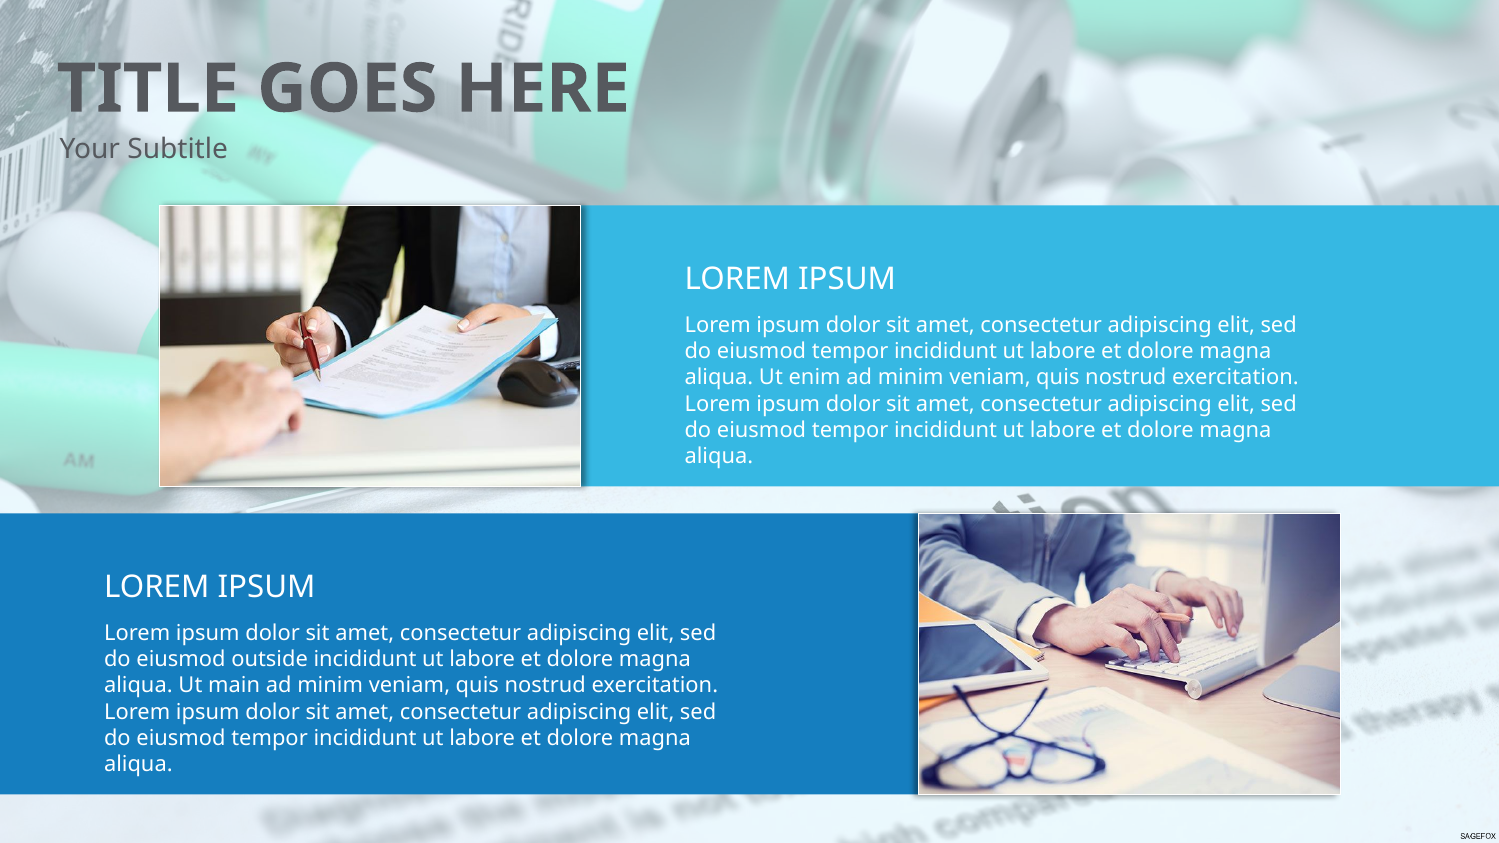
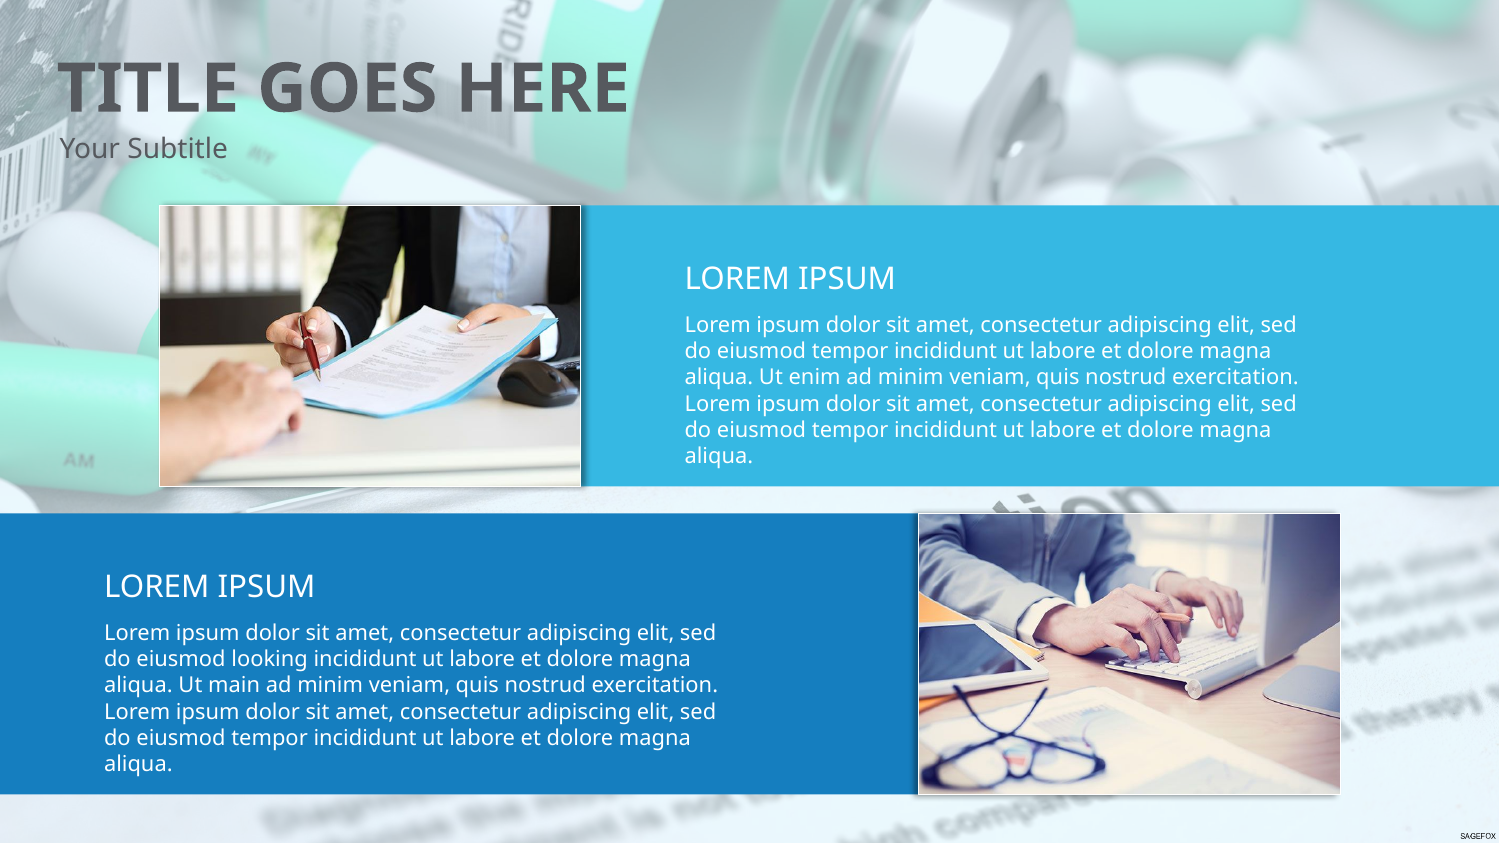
outside: outside -> looking (270, 660)
